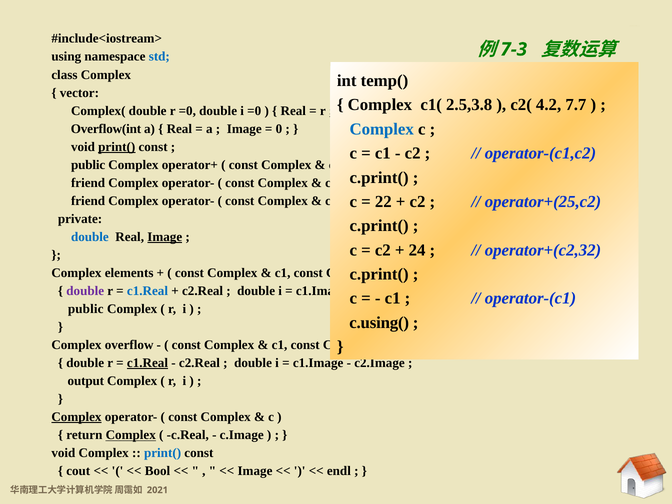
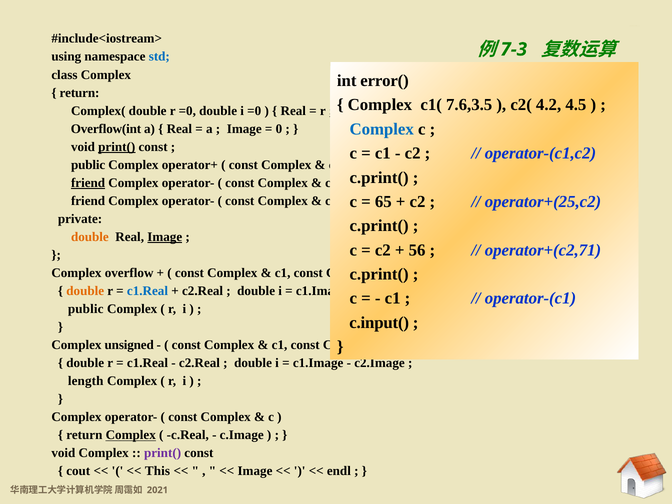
temp(: temp( -> error( (385, 81)
vector: vector -> return (79, 93)
2.5,3.8: 2.5,3.8 -> 7.6,3.5 (469, 105)
7.7: 7.7 -> 4.5 (576, 105)
friend underline: none -> present (88, 183)
22: 22 -> 65 (383, 202)
double colour: blue -> orange (90, 237)
24: 24 -> 56 (417, 250)
operator+(c2,32: operator+(c2,32 -> operator+(c2,71 (543, 250)
elements: elements -> overflow (129, 273)
double colour: purple -> orange (85, 291)
c.using(: c.using( -> c.input( (379, 323)
overflow: overflow -> unsigned (129, 345)
c1.Real underline: present -> none (147, 363)
output: output -> length (86, 381)
Complex underline: present -> none (76, 417)
print( colour: blue -> purple (163, 453)
Bool: Bool -> This (157, 471)
